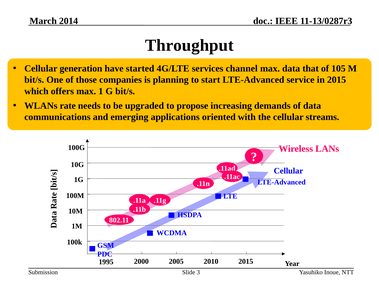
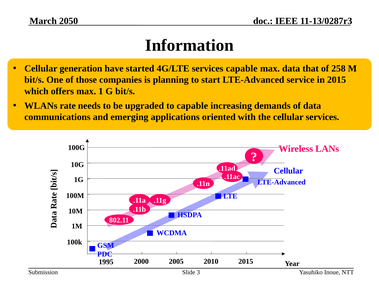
2014: 2014 -> 2050 (69, 21)
Throughput: Throughput -> Information (189, 45)
services channel: channel -> capable (242, 69)
105: 105 -> 258 (338, 69)
to propose: propose -> capable (192, 106)
cellular streams: streams -> services (322, 117)
